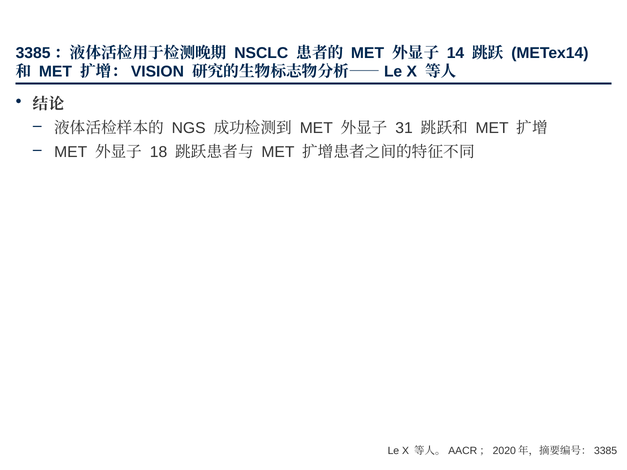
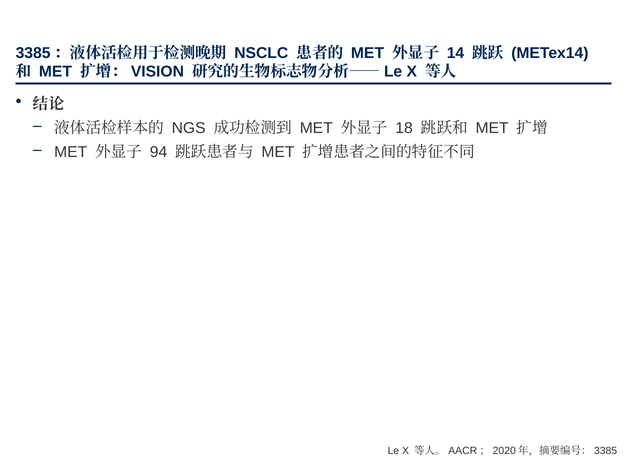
31: 31 -> 18 (404, 128)
18: 18 -> 94 (159, 152)
